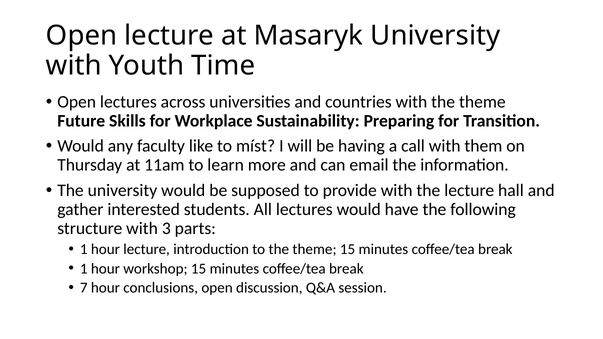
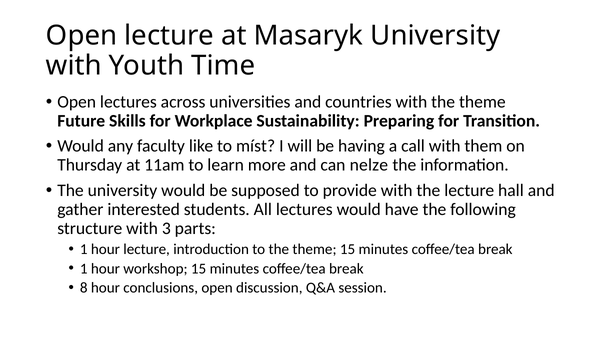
email: email -> nelze (369, 165)
7: 7 -> 8 (84, 288)
